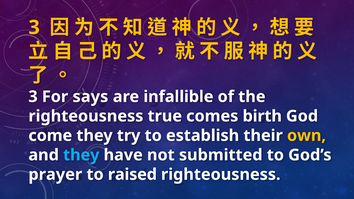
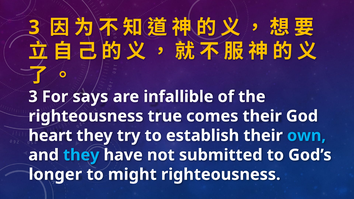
comes birth: birth -> their (262, 116)
come: come -> heart (50, 136)
own colour: yellow -> light blue (307, 136)
prayer: prayer -> longer (55, 175)
raised: raised -> might (132, 175)
